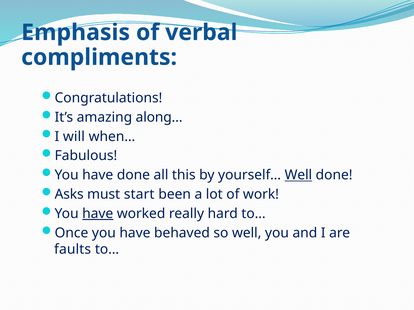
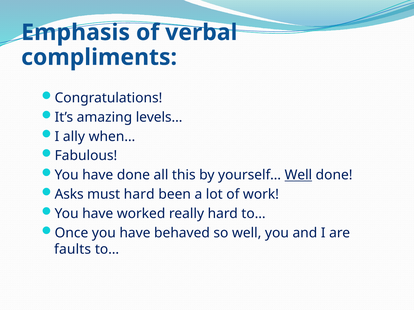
along…: along… -> levels… (159, 117)
will: will -> ally (74, 137)
must start: start -> hard (139, 195)
have underline: present -> none (98, 214)
